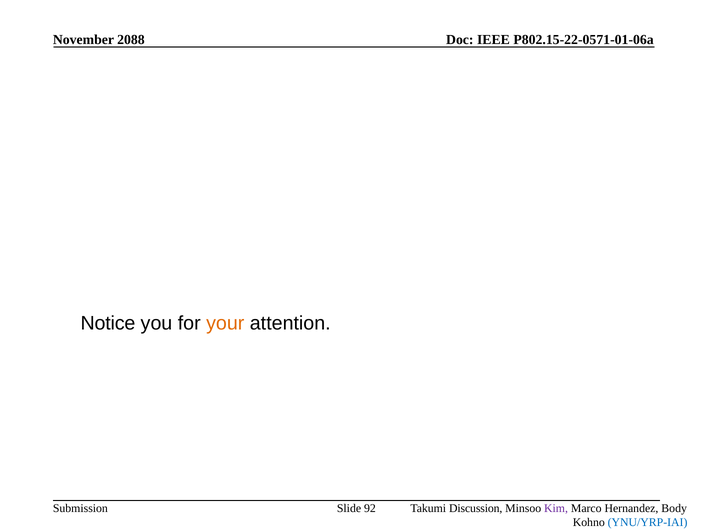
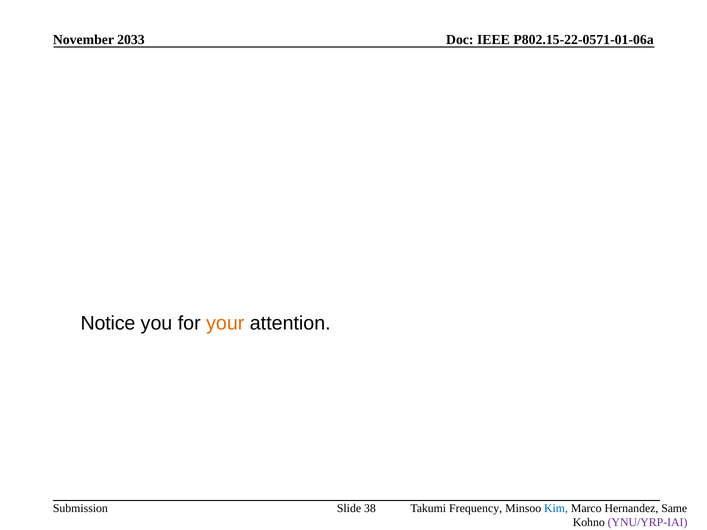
2088: 2088 -> 2033 (131, 40)
92: 92 -> 38 (370, 509)
Discussion: Discussion -> Frequency (476, 509)
Kim colour: purple -> blue (556, 509)
Body: Body -> Same (674, 509)
YNU/YRP-IAI colour: blue -> purple (648, 523)
